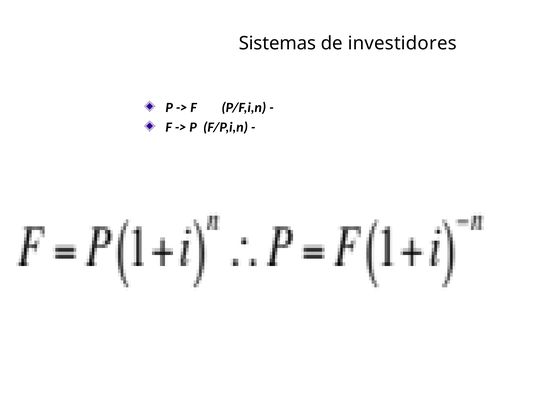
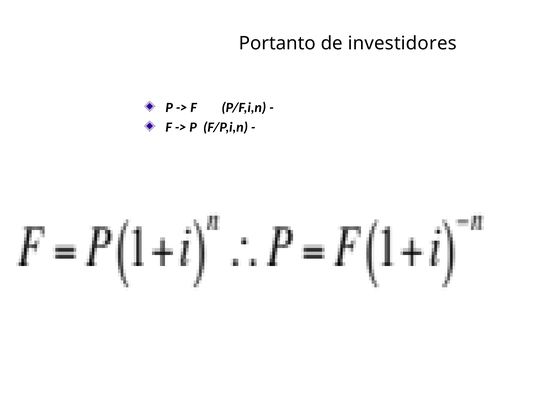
Sistemas: Sistemas -> Portanto (277, 43)
